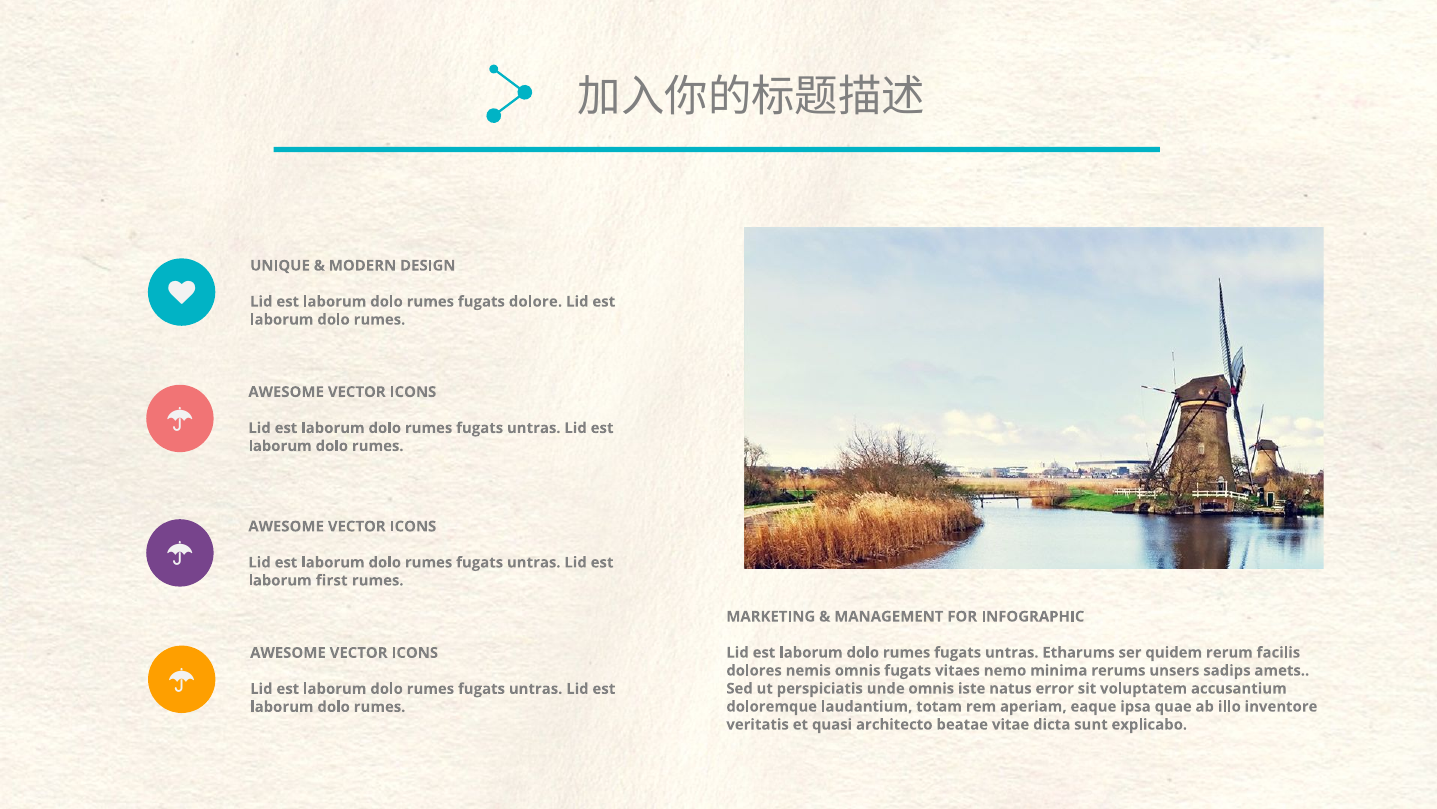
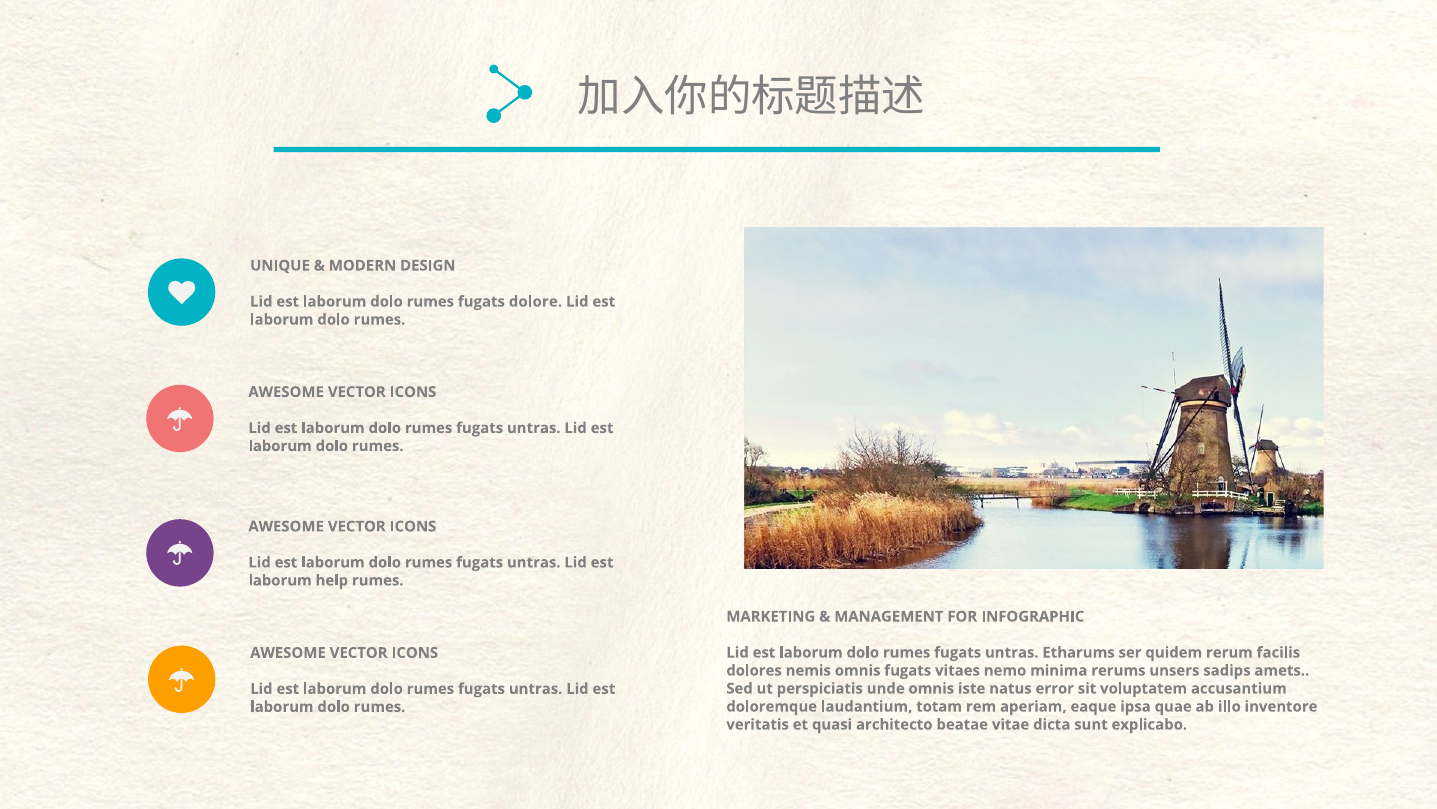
first: first -> help (332, 580)
